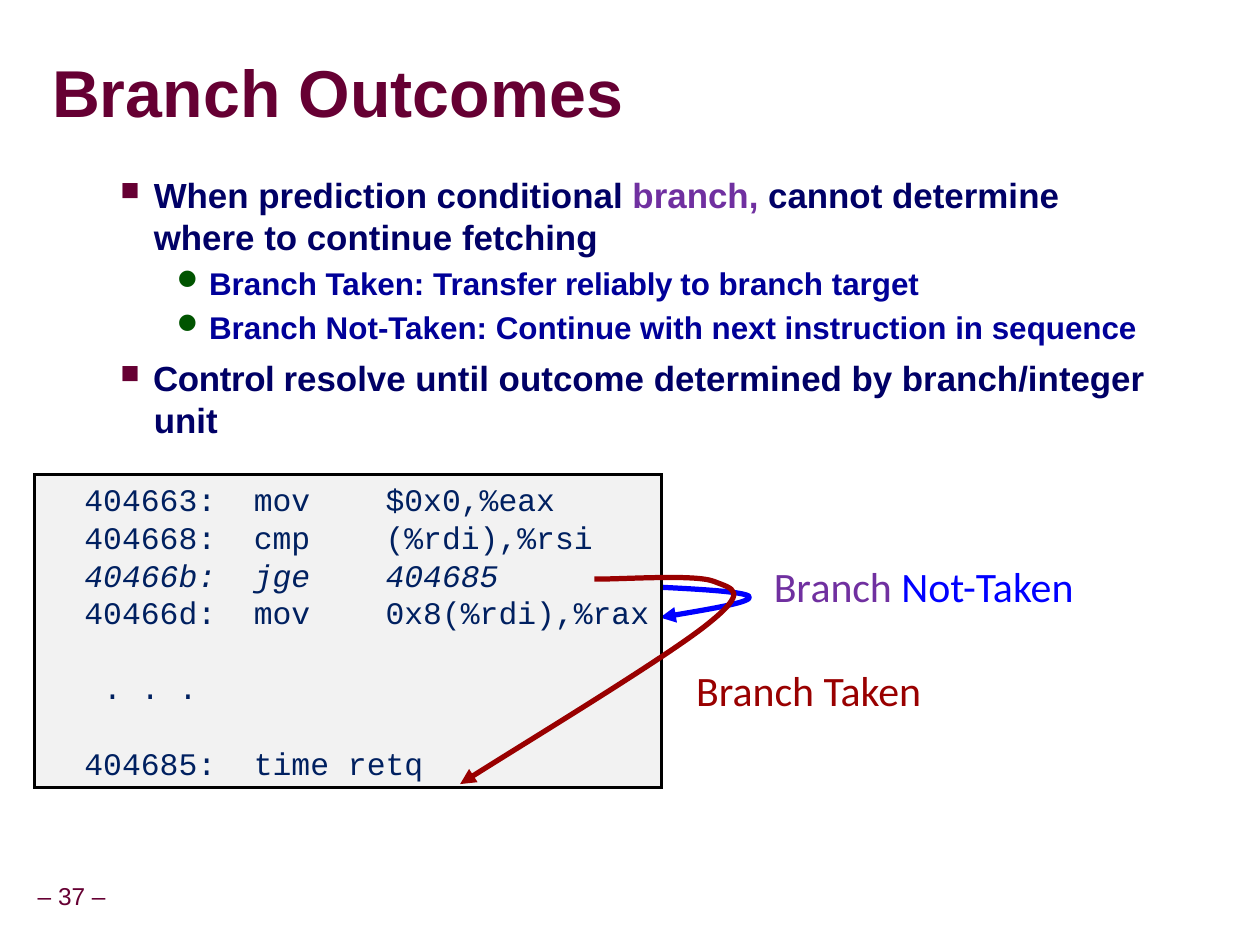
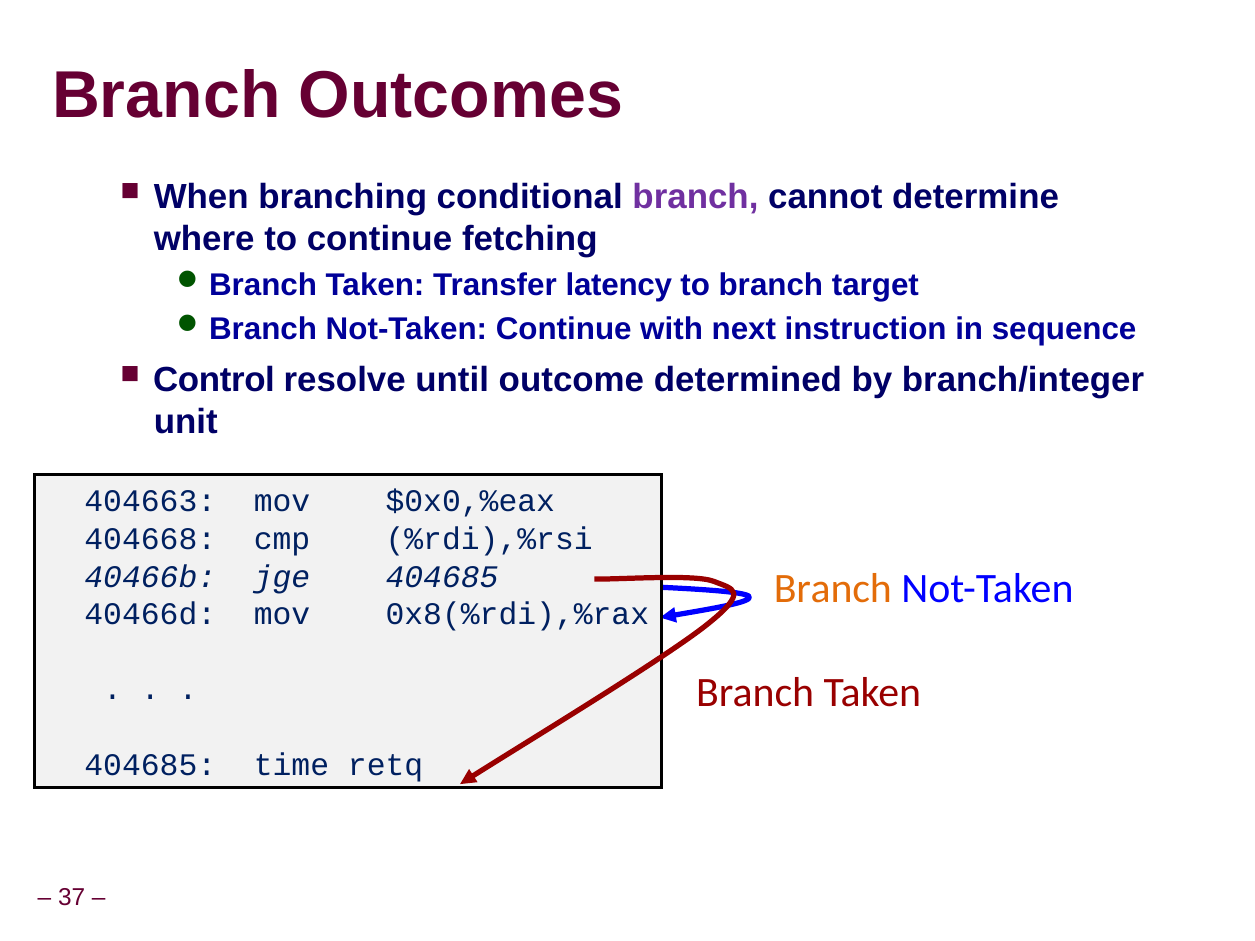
prediction: prediction -> branching (343, 197)
reliably: reliably -> latency (619, 285)
Branch colour: purple -> orange (833, 588)
